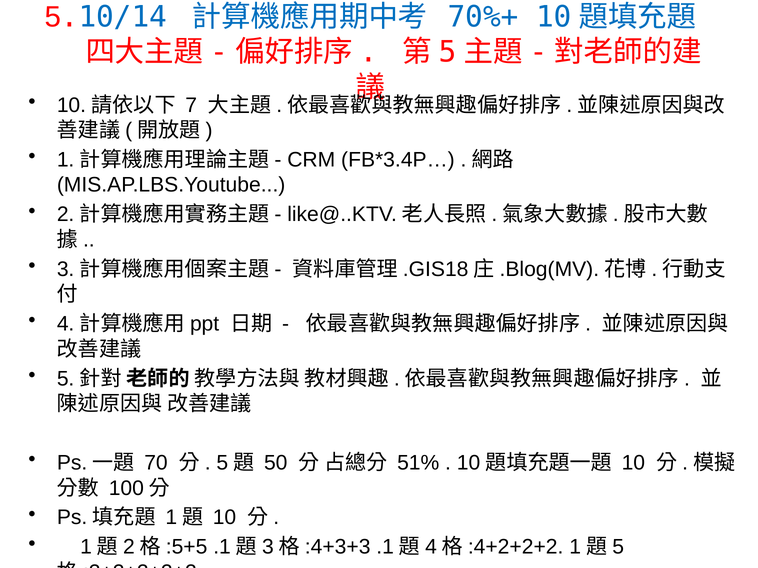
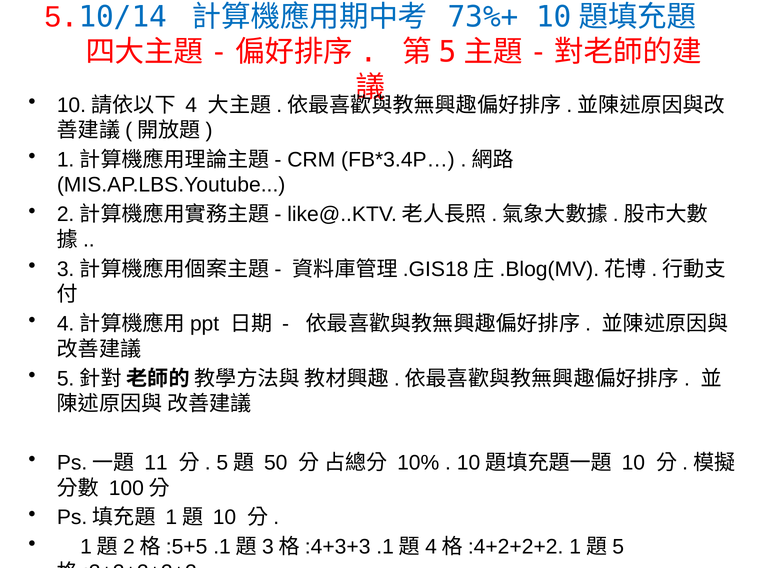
70%+: 70%+ -> 73%+ (483, 17)
7: 7 -> 4 (191, 105)
70: 70 -> 11 (156, 463)
51%: 51% -> 10% (418, 463)
